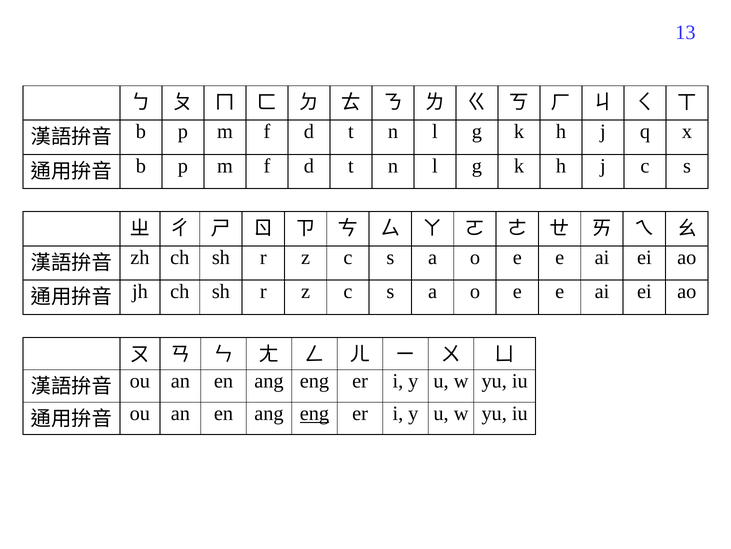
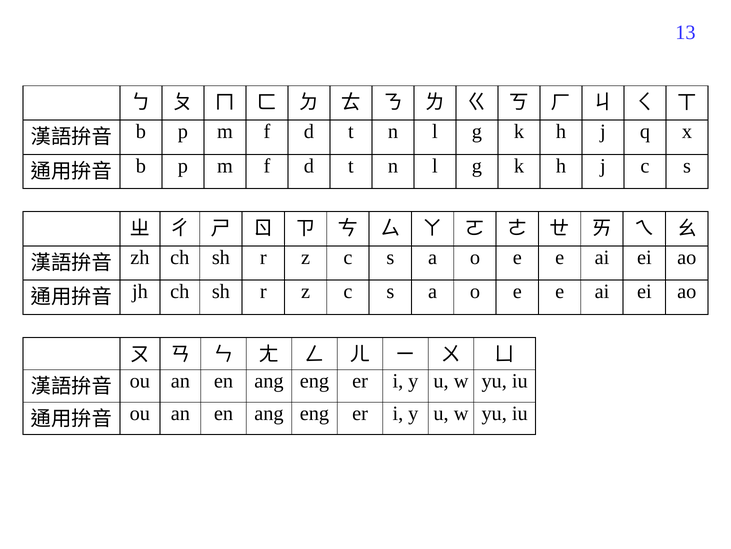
eng underline: present -> none (314, 413)
